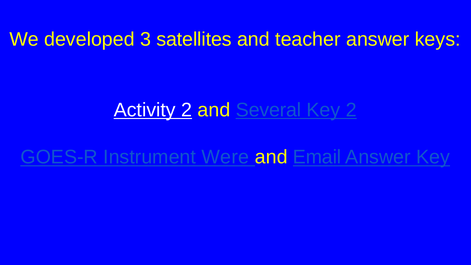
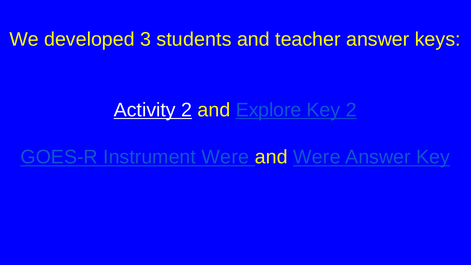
satellites: satellites -> students (194, 39)
Several: Several -> Explore (269, 110)
and Email: Email -> Were (317, 157)
